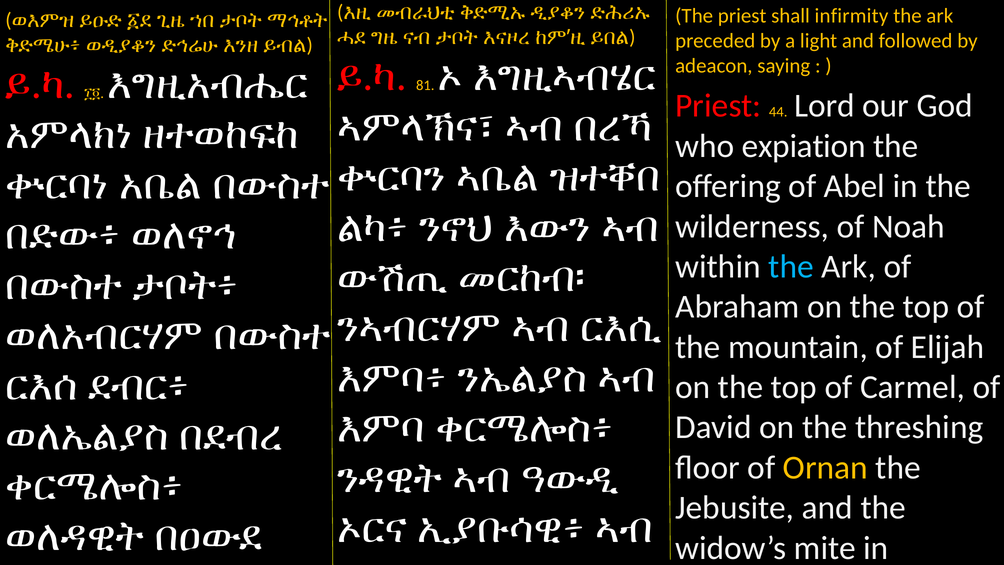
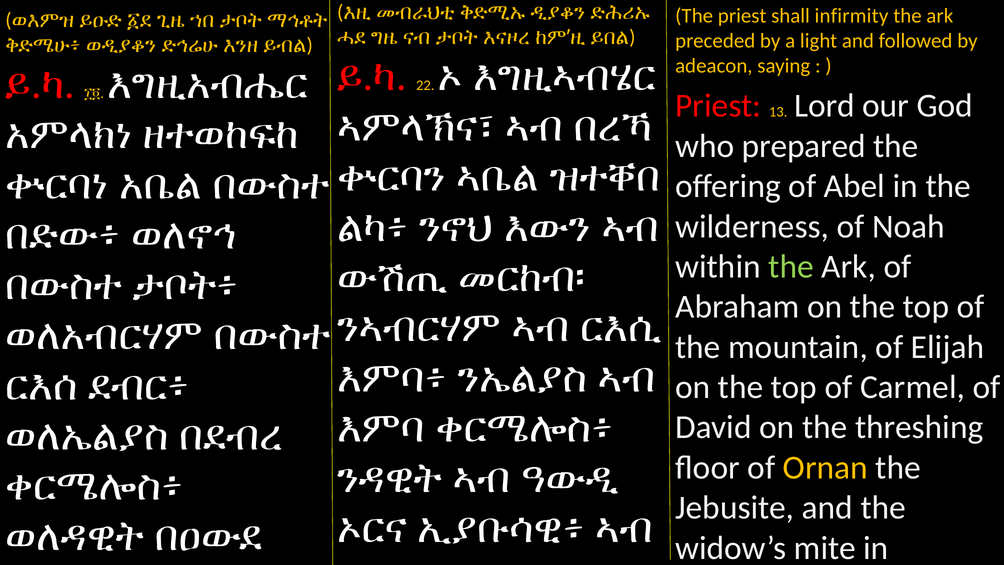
81: 81 -> 22 (425, 86)
44: 44 -> 13 (778, 112)
expiation: expiation -> prepared (804, 146)
the colour: light blue -> light green (791, 267)
